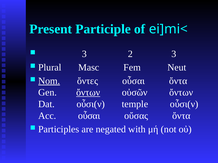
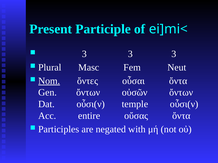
2: 2 -> 3 (130, 54)
ὄντων underline: present -> none (88, 93)
Acc οὖσαι: οὖσαι -> entire (89, 116)
